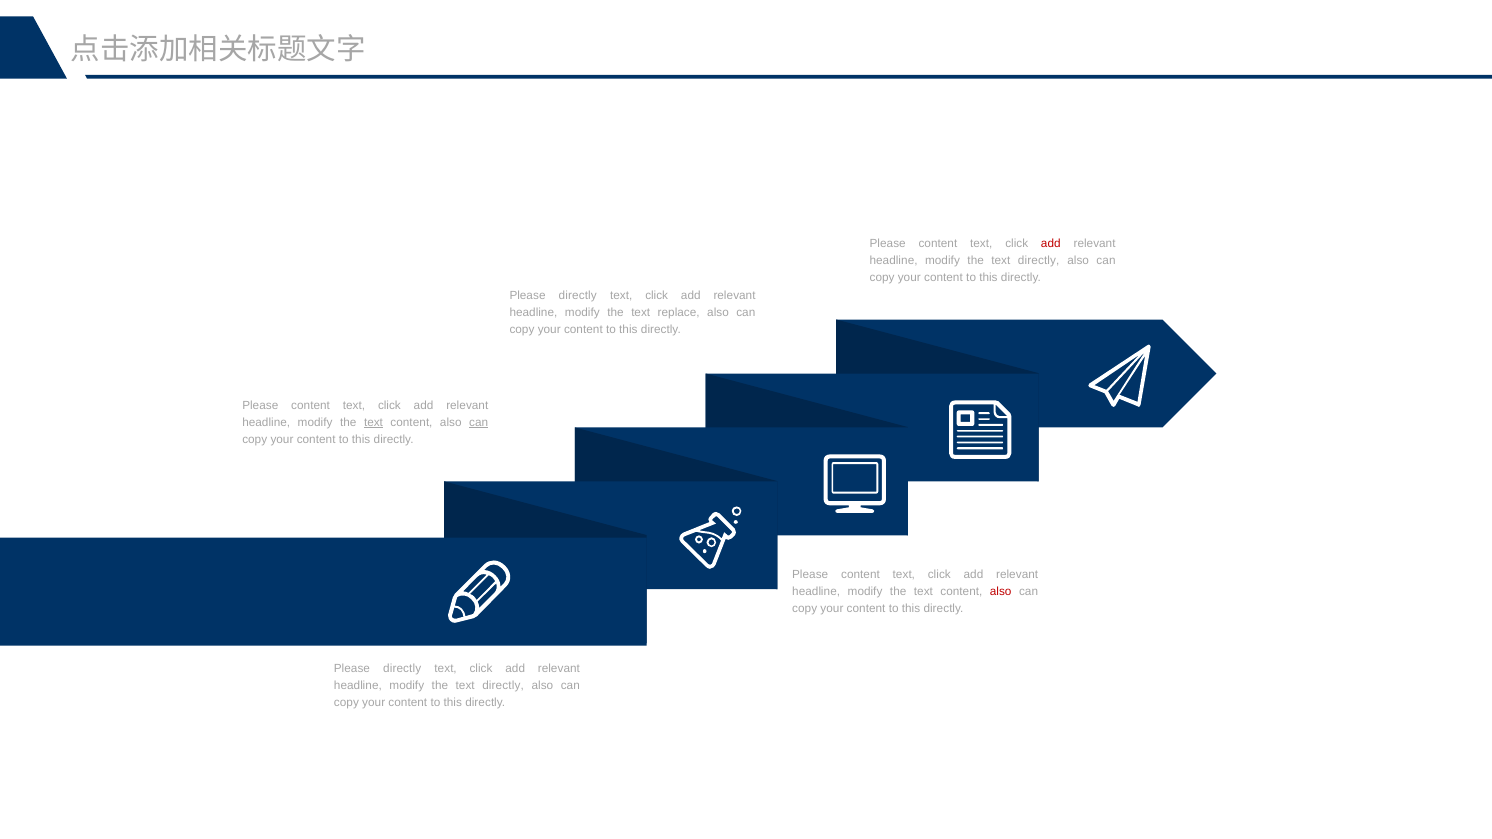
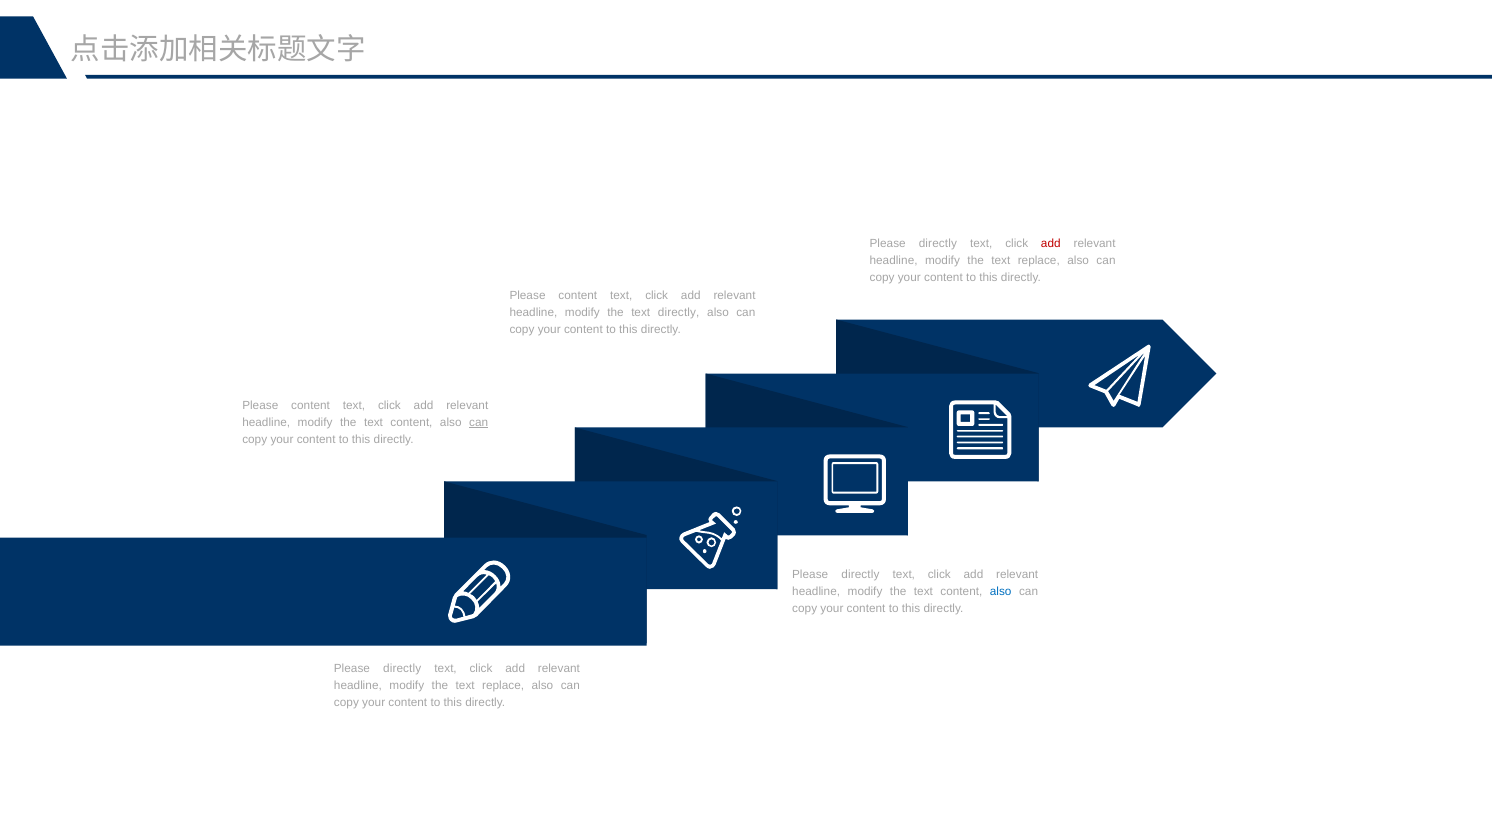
content: content -> directly (938, 243)
directly: directly -> replace (1039, 260)
directly: directly -> content (578, 295)
text replace: replace -> directly (679, 312)
text underline: present -> none (373, 423)
content: content -> directly (860, 575)
also colour: red -> blue (1001, 591)
directly: directly -> replace (503, 686)
